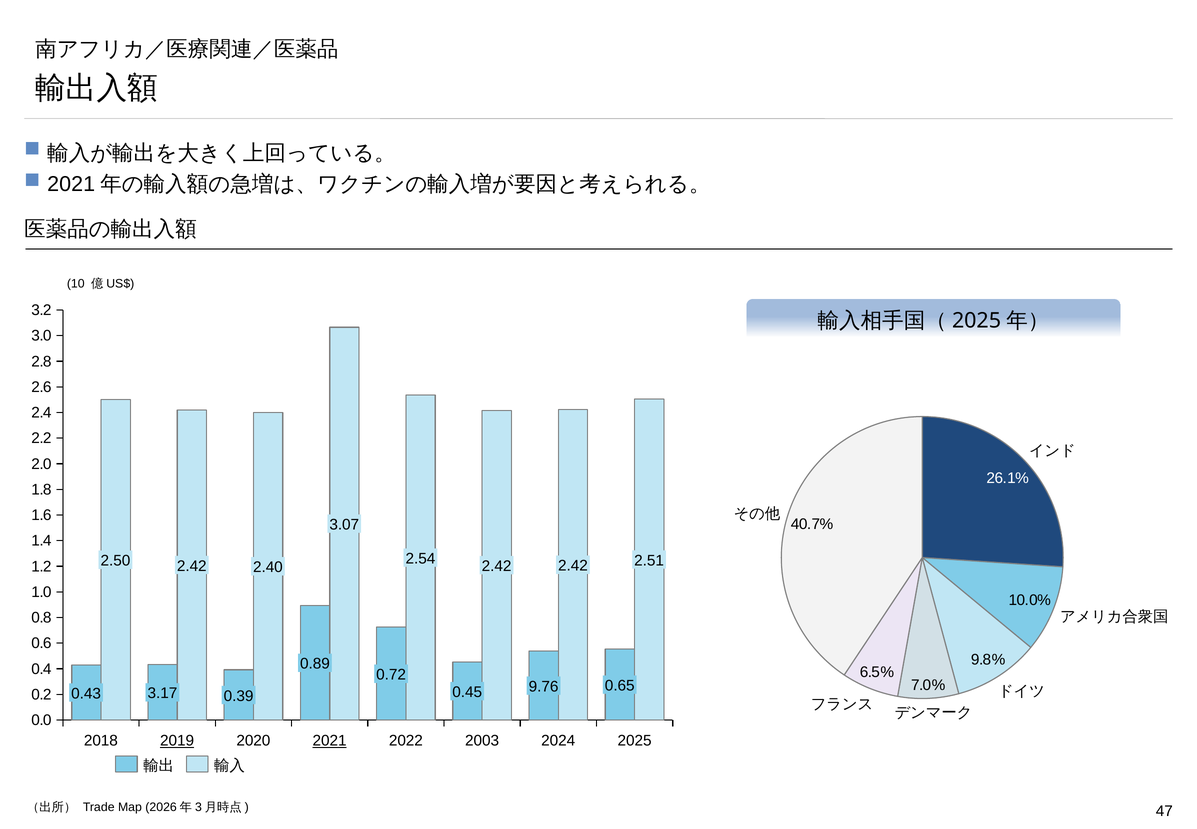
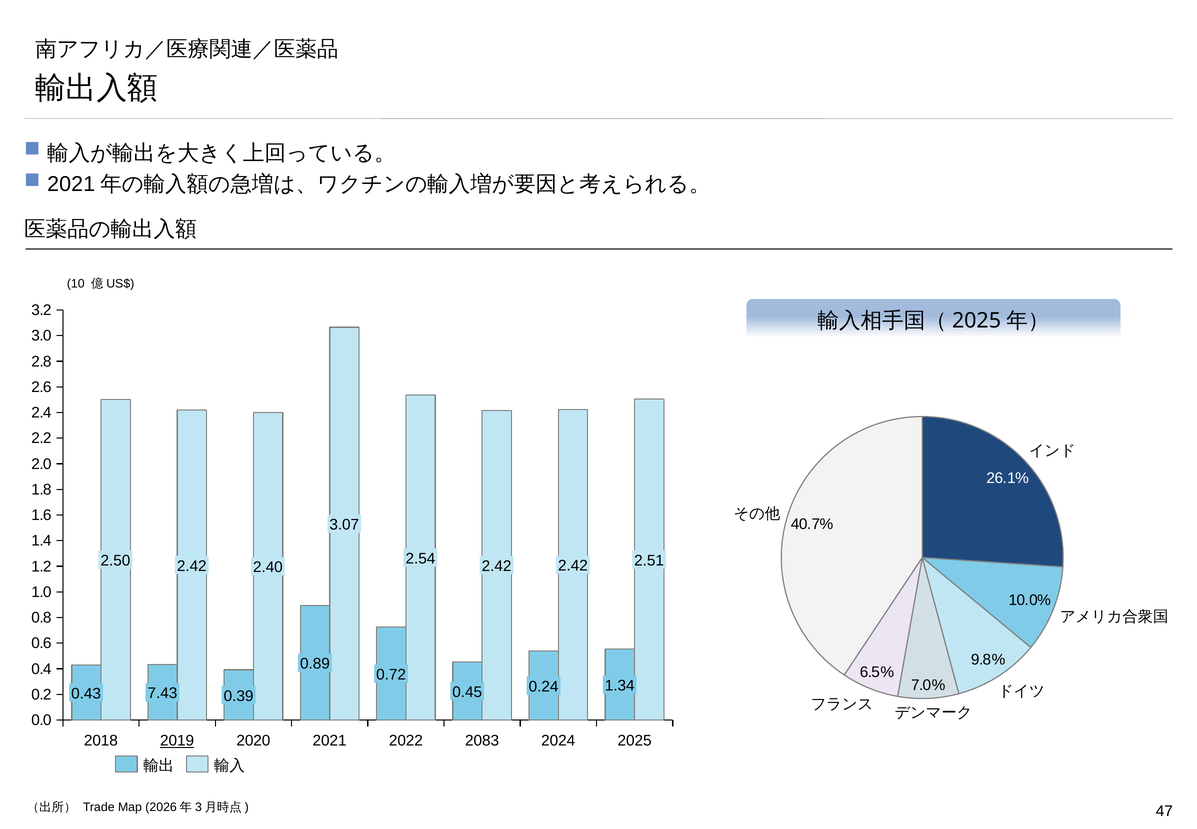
0.65: 0.65 -> 1.34 (620, 685)
9.76: 9.76 -> 0.24 (544, 686)
3.17: 3.17 -> 7.43 (162, 693)
2021 underline: present -> none (330, 741)
2003: 2003 -> 2083 (482, 741)
